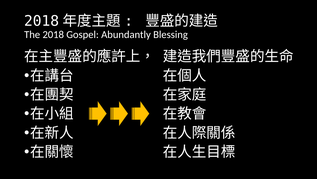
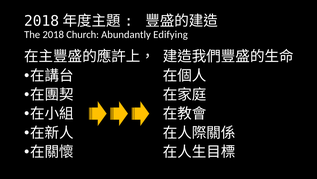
Gospel: Gospel -> Church (83, 34)
Blessing: Blessing -> Edifying (170, 34)
